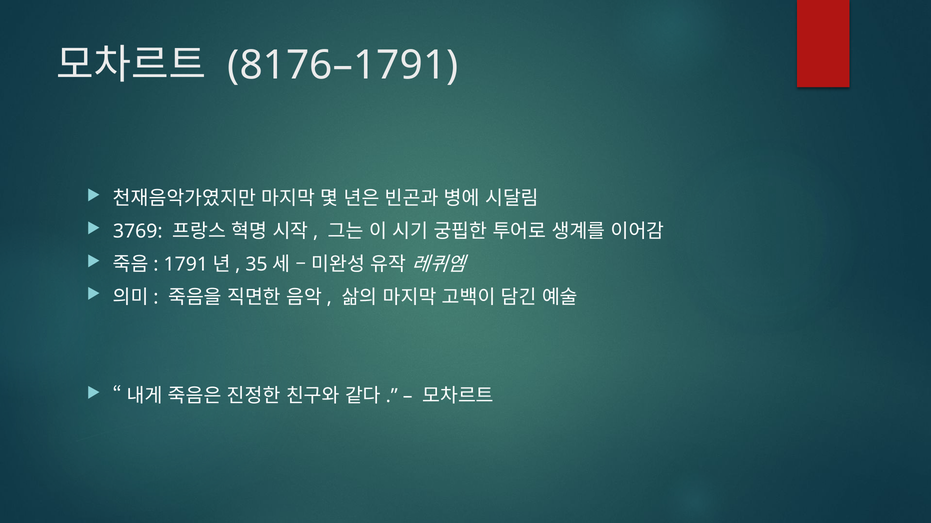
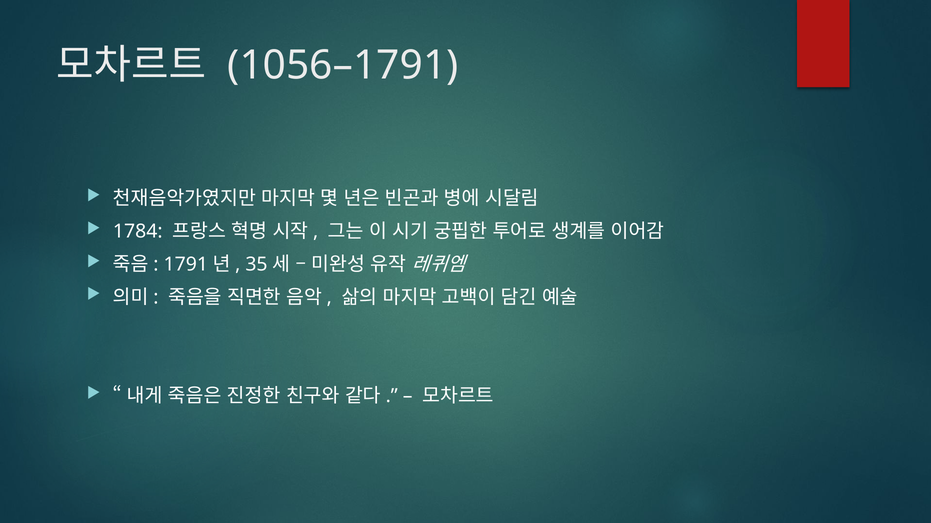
8176–1791: 8176–1791 -> 1056–1791 (343, 65)
3769: 3769 -> 1784 (138, 232)
